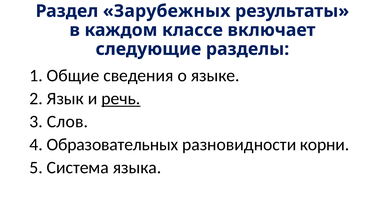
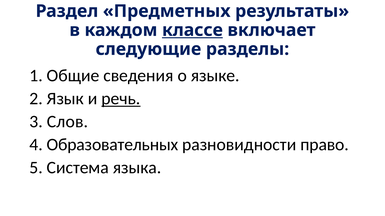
Зарубежных: Зарубежных -> Предметных (167, 11)
классе underline: none -> present (192, 30)
корни: корни -> право (325, 145)
